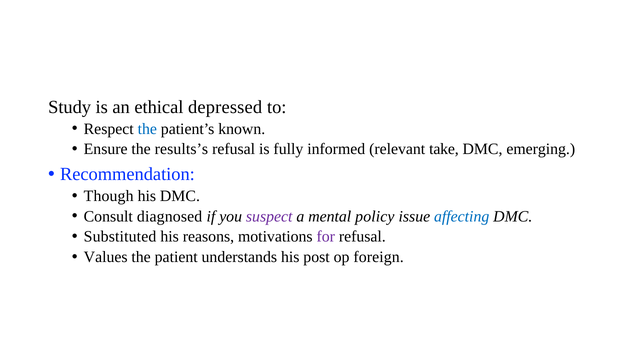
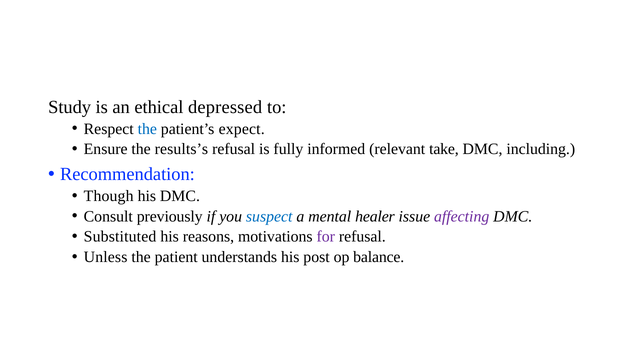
known: known -> expect (242, 129)
emerging: emerging -> including (541, 149)
diagnosed: diagnosed -> previously (170, 216)
suspect colour: purple -> blue (269, 216)
policy: policy -> healer (375, 216)
affecting colour: blue -> purple (462, 216)
Values: Values -> Unless (106, 257)
foreign: foreign -> balance (379, 257)
